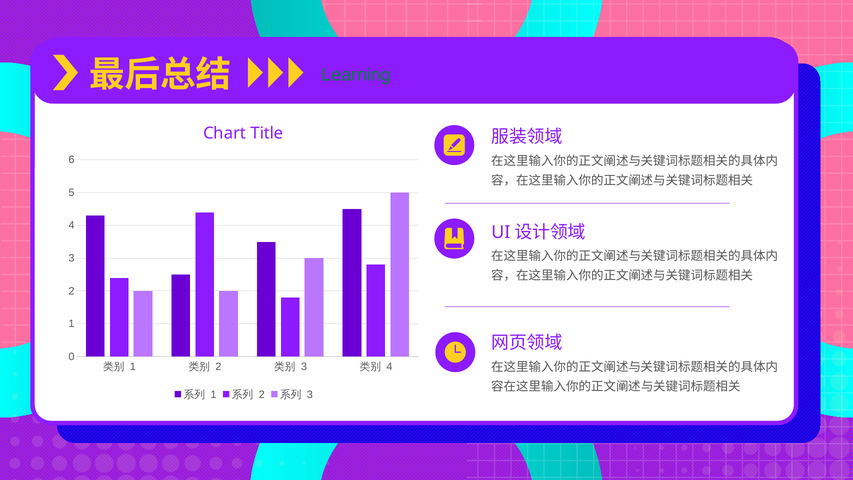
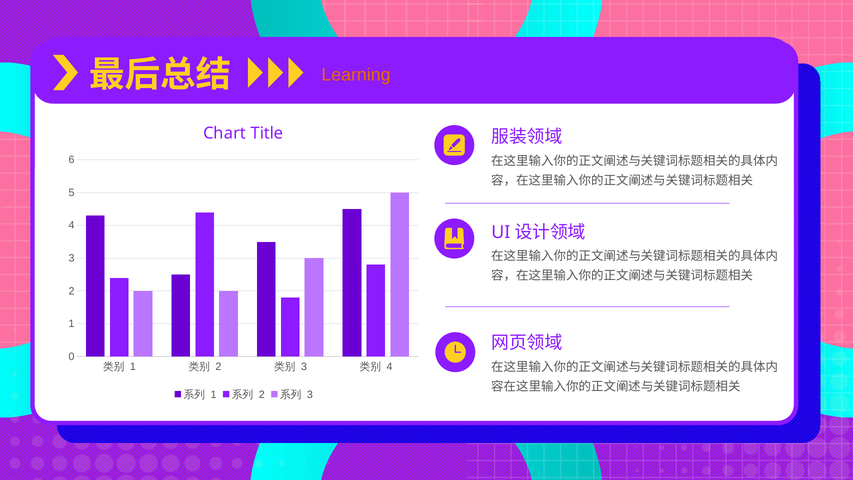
Learning colour: green -> orange (356, 75)
